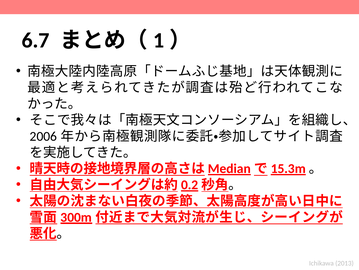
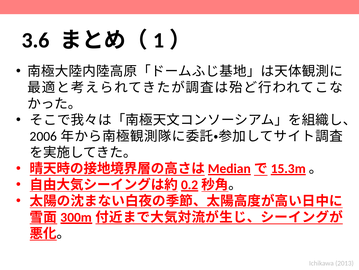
6.7: 6.7 -> 3.6 (36, 40)
